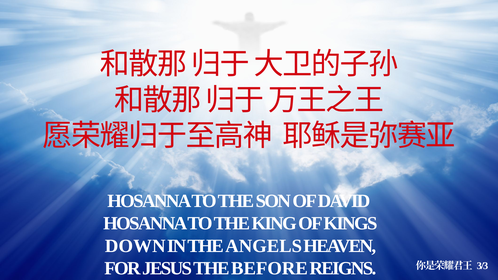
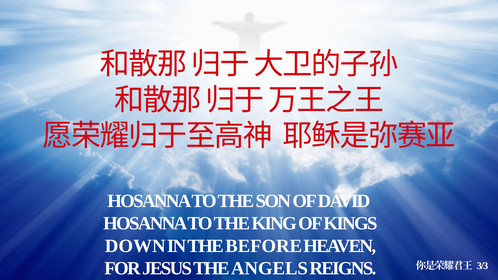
ANGELS: ANGELS -> BEFORE (264, 246)
BEFORE: BEFORE -> ANGELS (269, 268)
